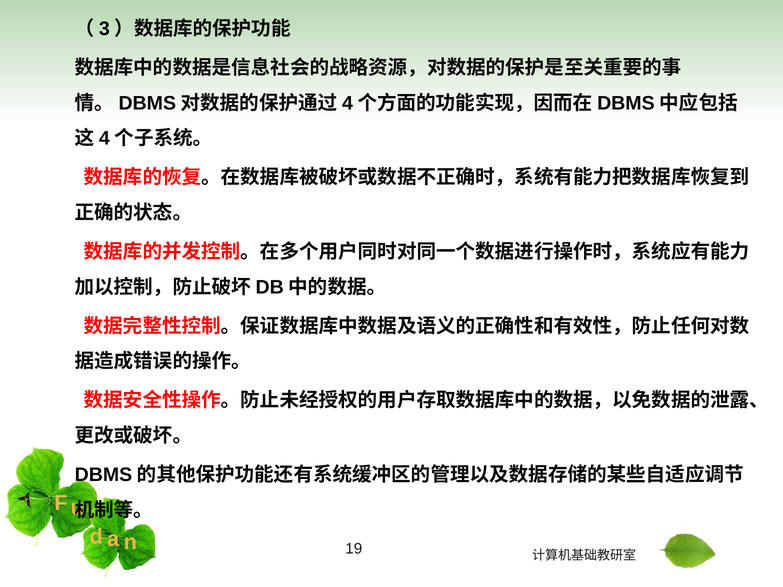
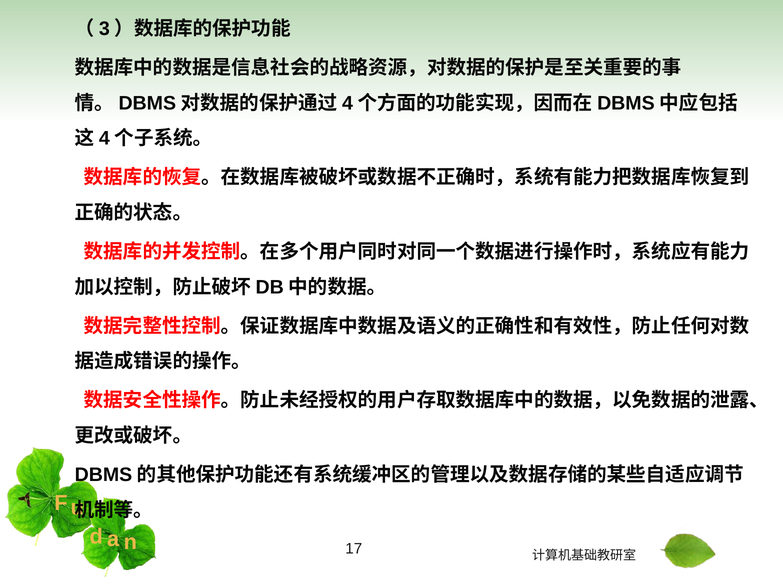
19: 19 -> 17 (354, 549)
